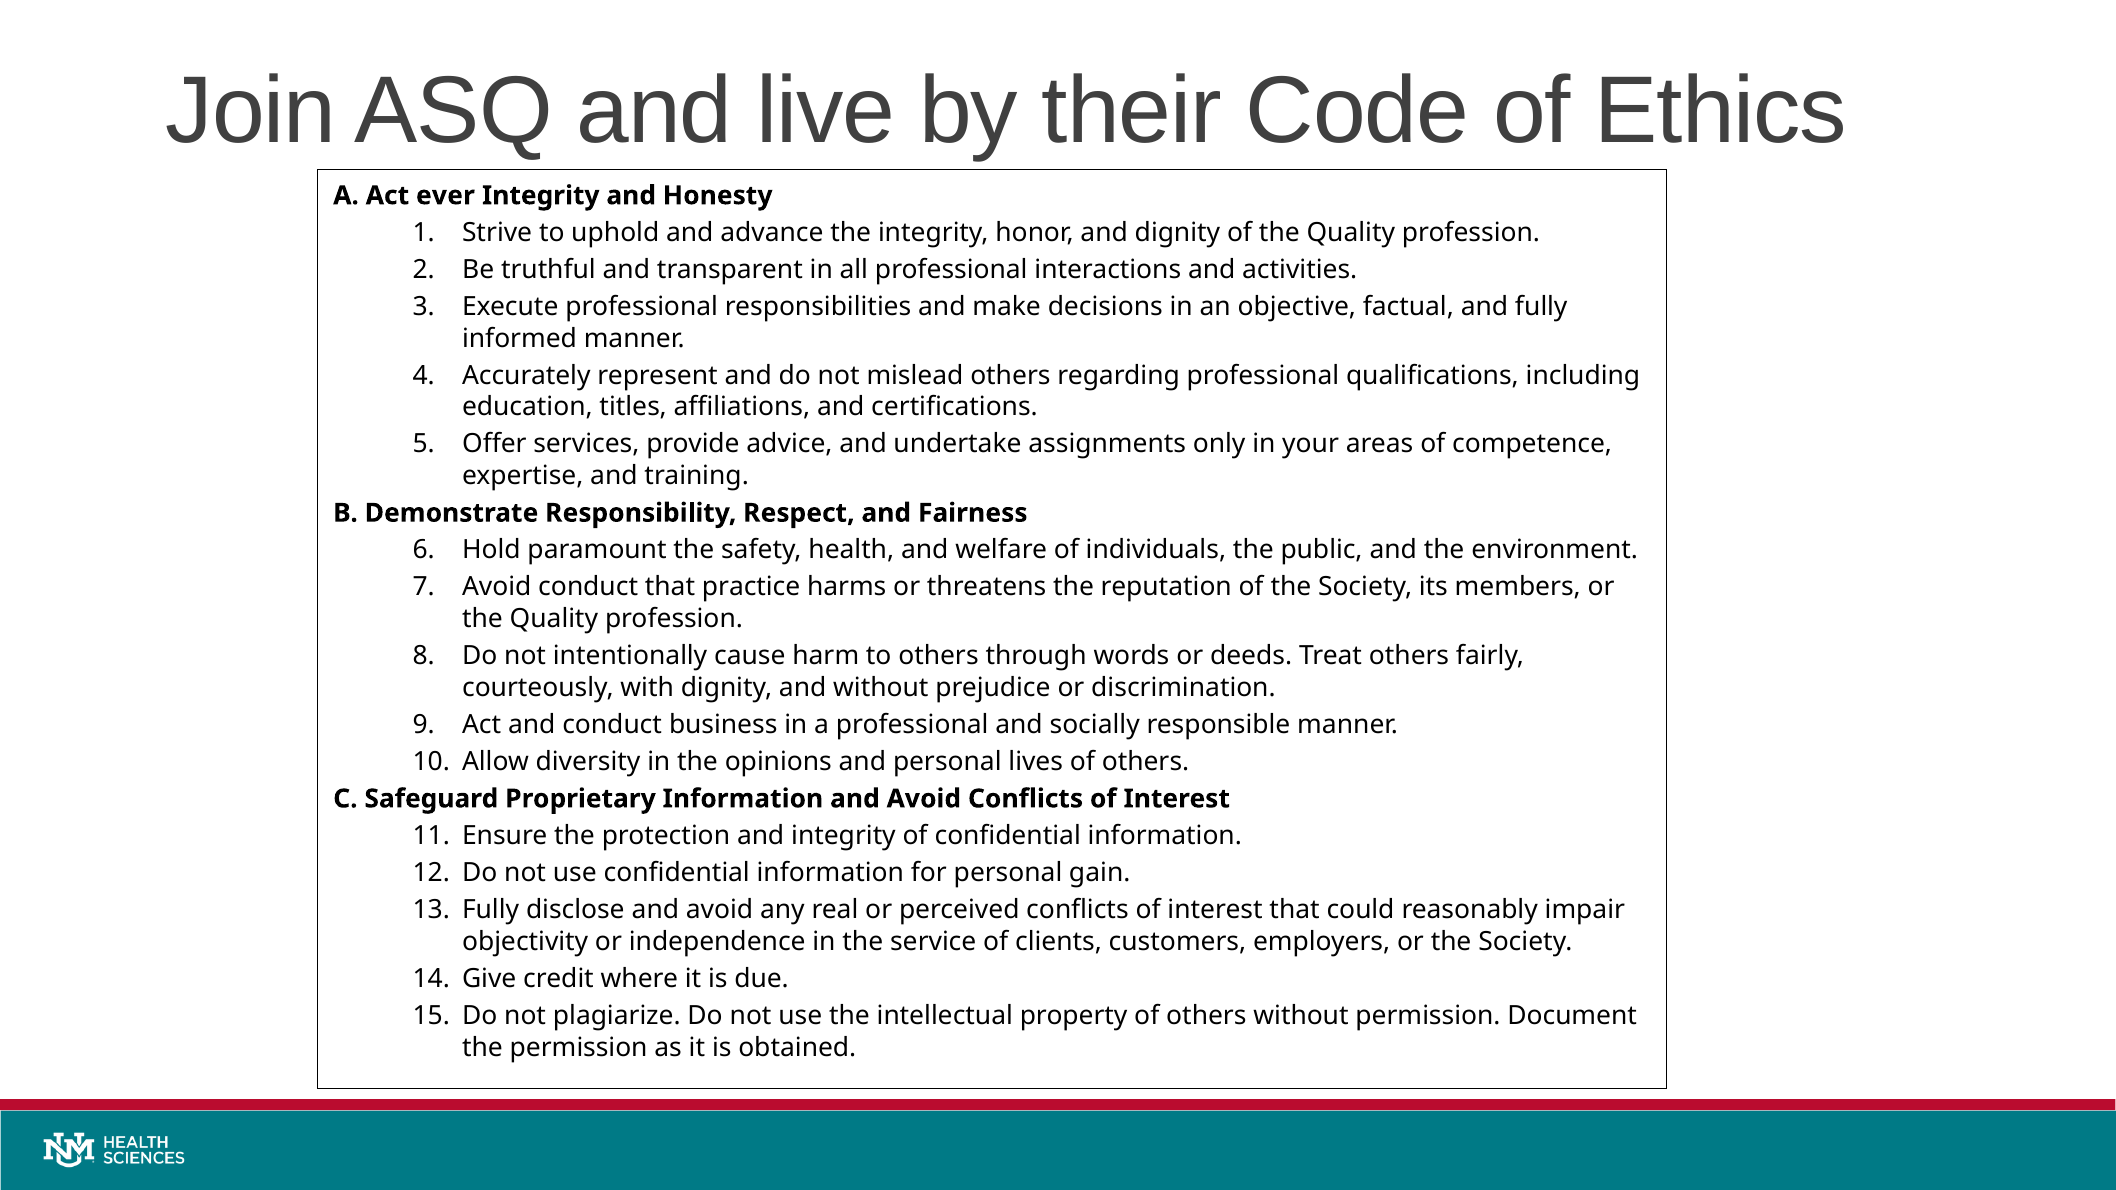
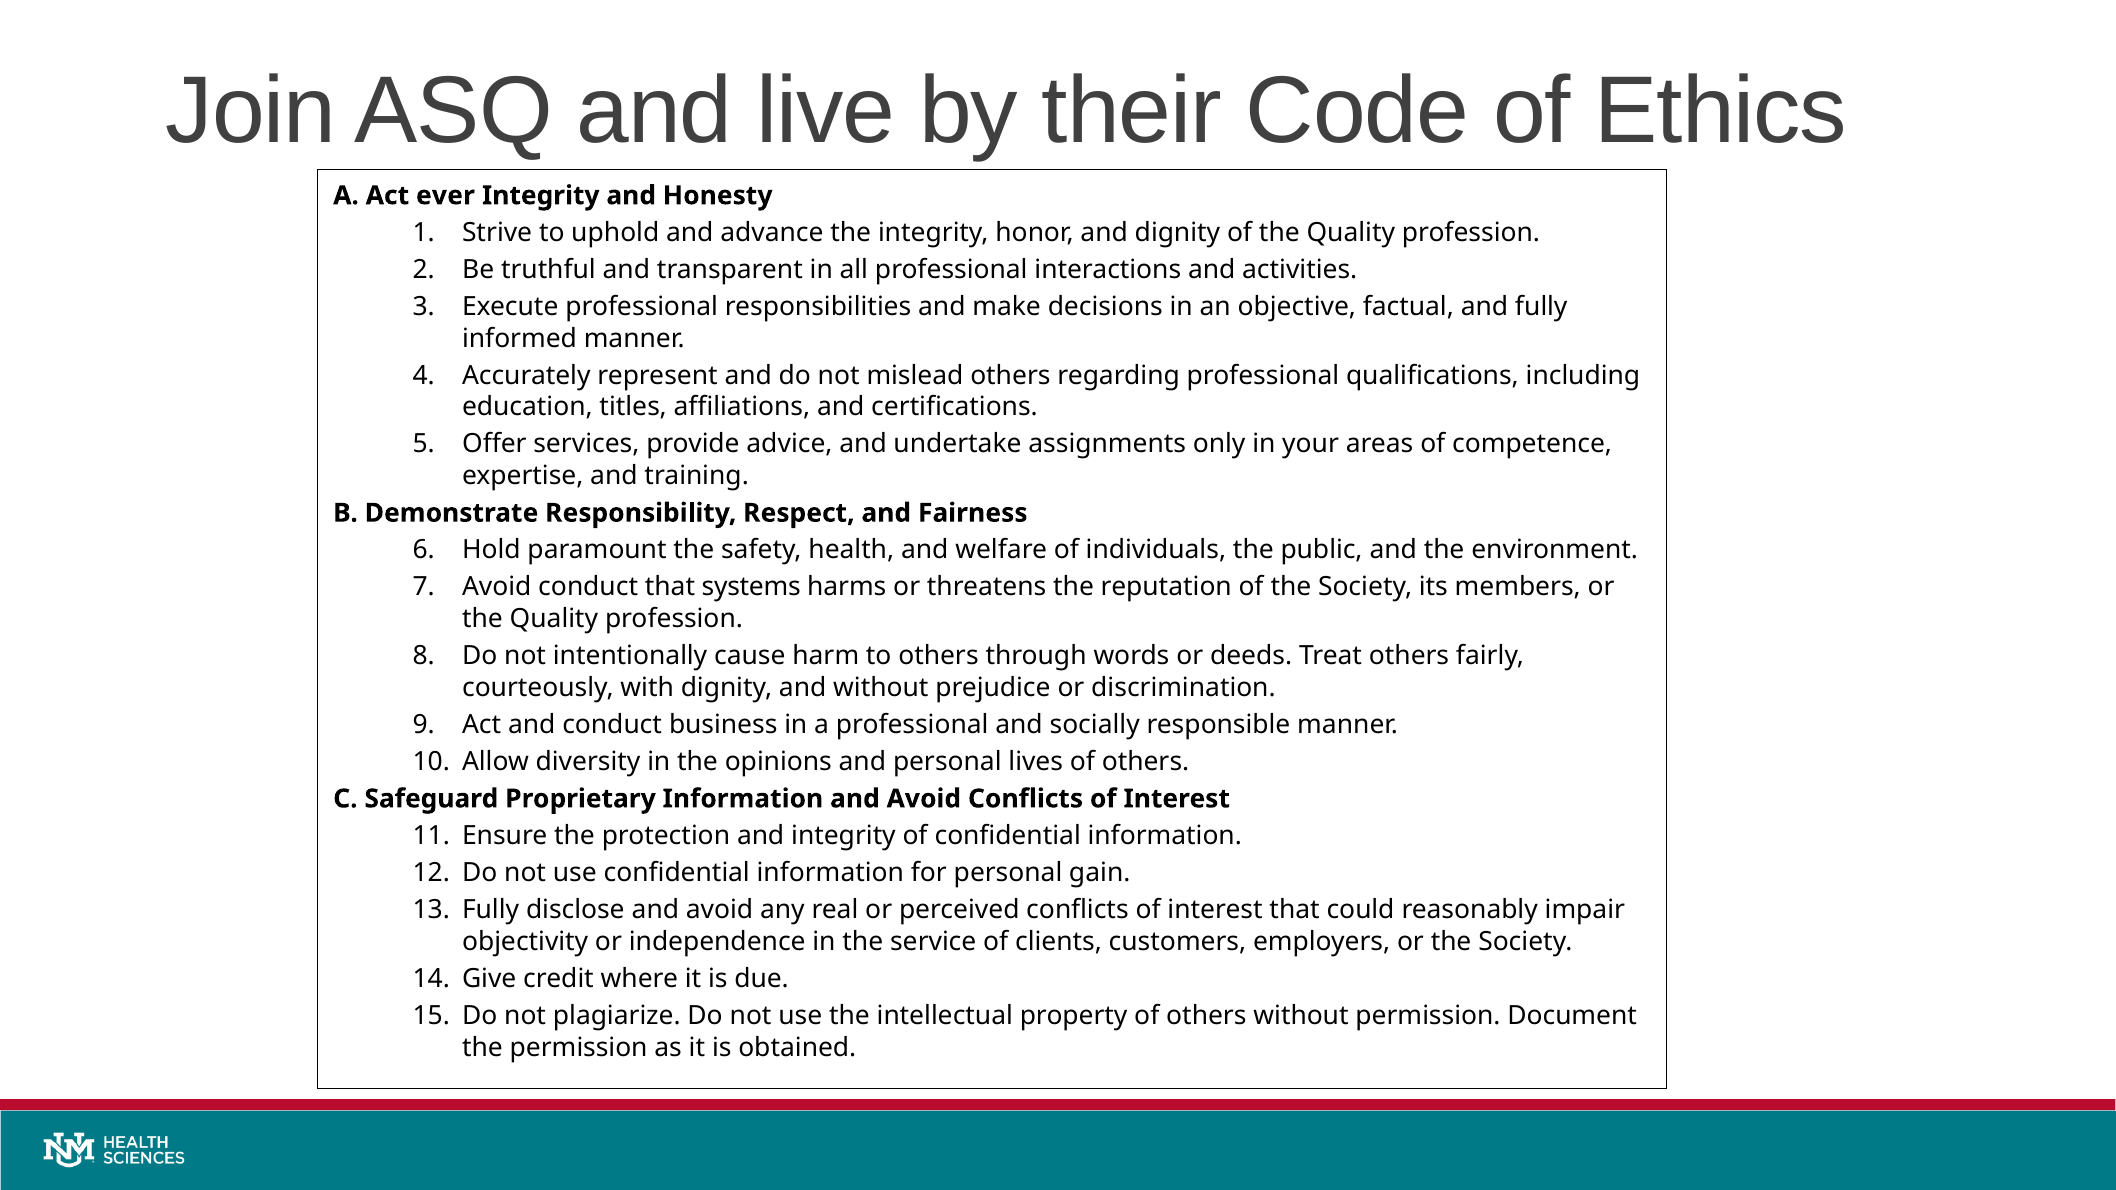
practice: practice -> systems (751, 587)
